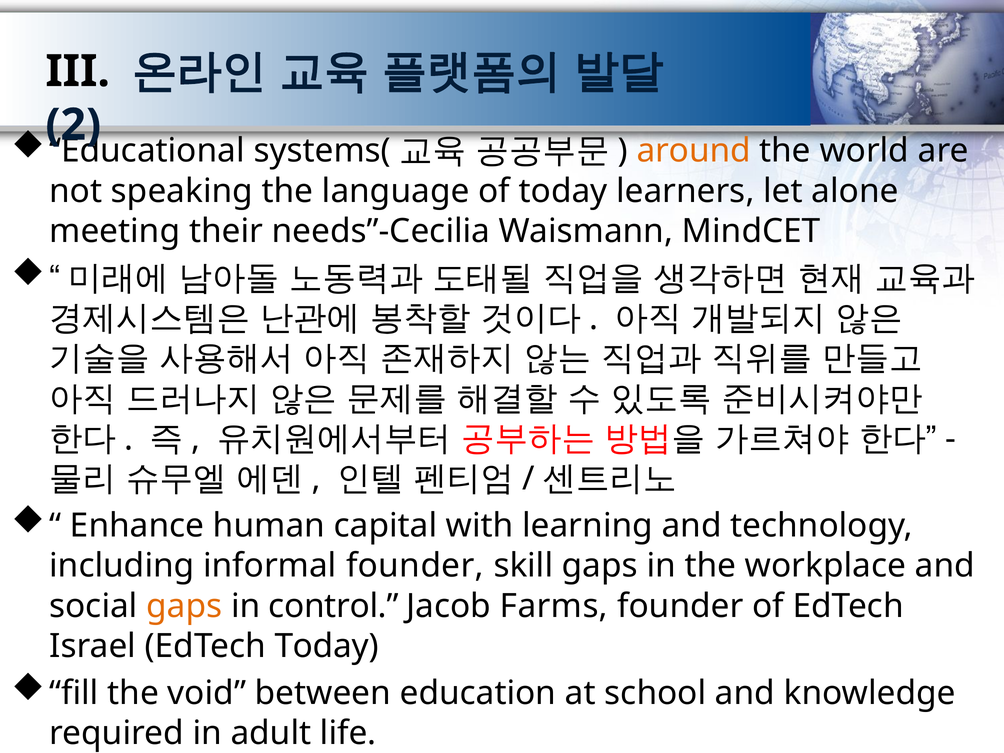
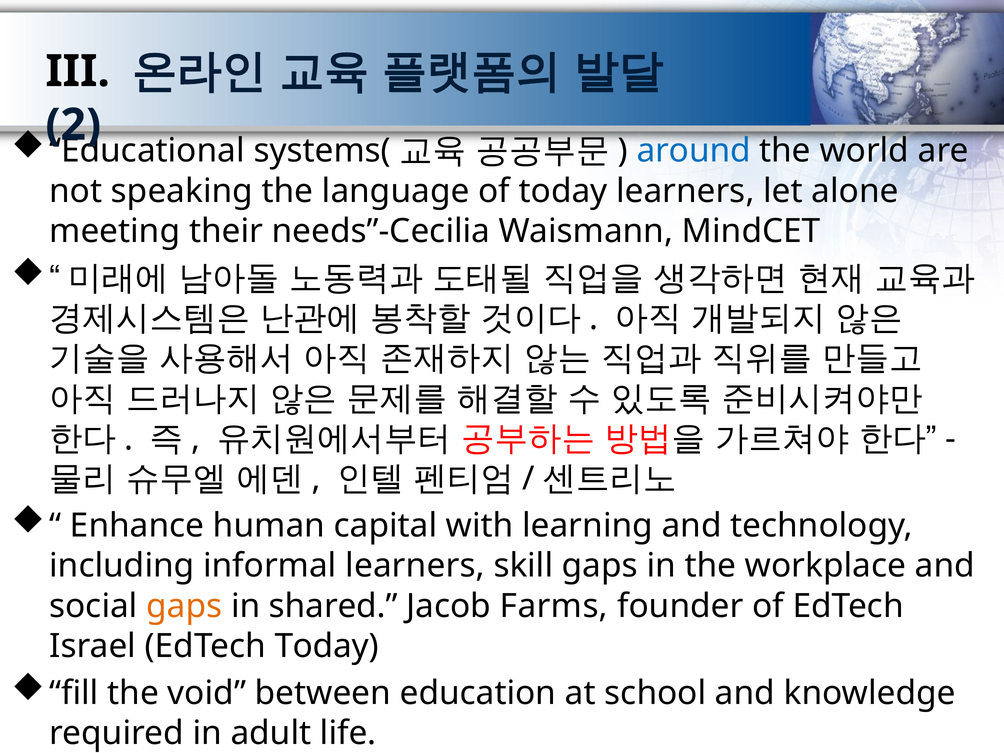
around colour: orange -> blue (694, 151)
informal founder: founder -> learners (415, 566)
control: control -> shared (333, 606)
